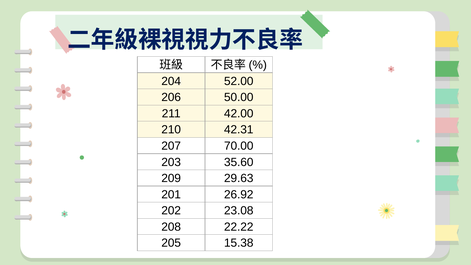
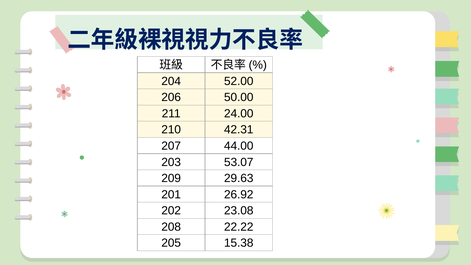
42.00: 42.00 -> 24.00 (239, 114)
70.00: 70.00 -> 44.00 (239, 146)
35.60: 35.60 -> 53.07 (239, 162)
